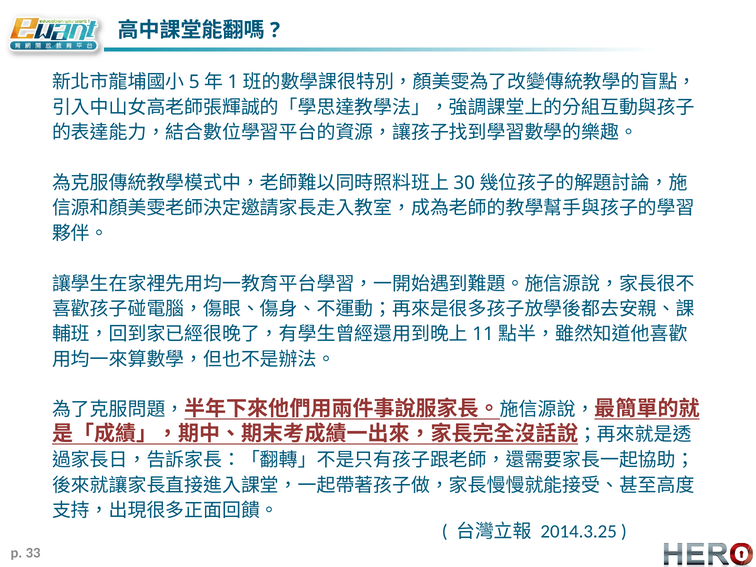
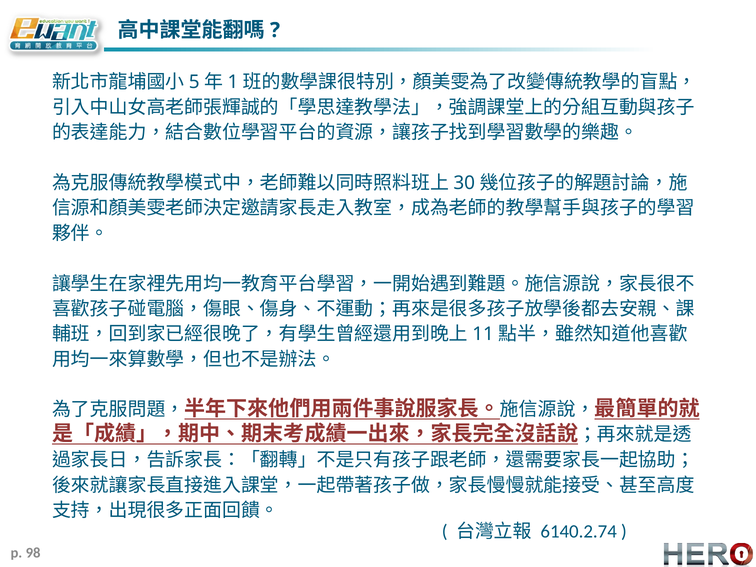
2014.3.25: 2014.3.25 -> 6140.2.74 (579, 531)
33: 33 -> 98 (33, 553)
